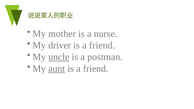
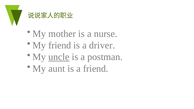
My driver: driver -> friend (60, 45)
friend: friend -> driver (102, 45)
aunt underline: present -> none (57, 69)
